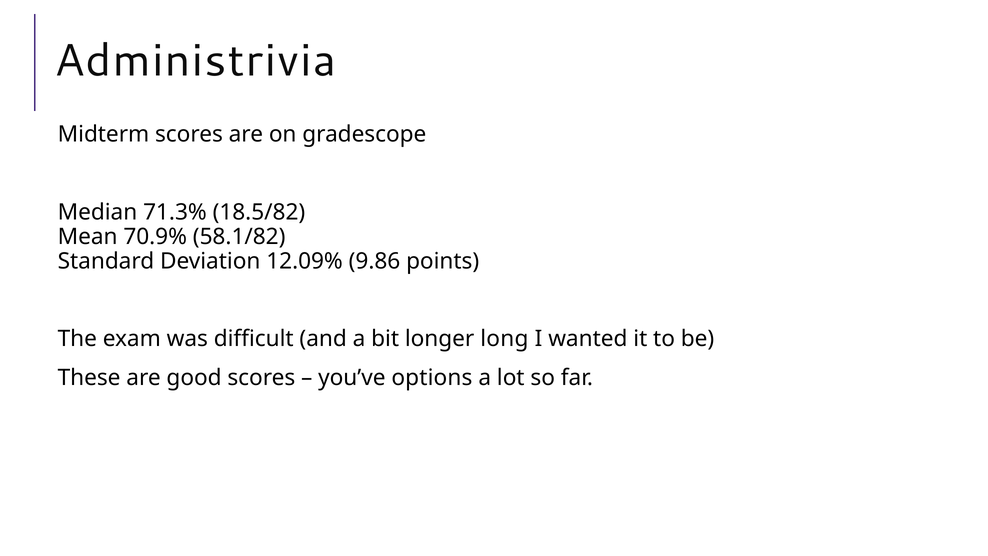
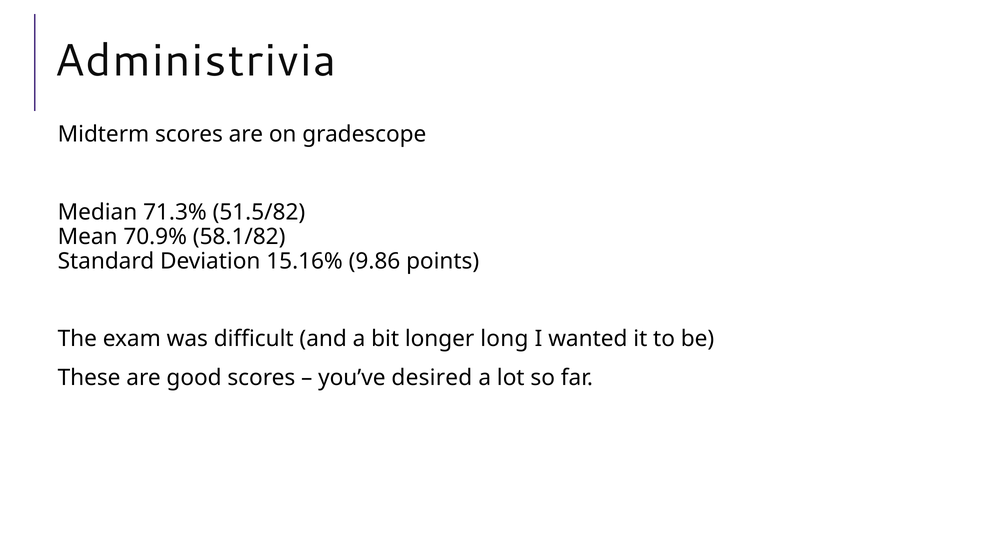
18.5/82: 18.5/82 -> 51.5/82 (259, 212)
12.09%: 12.09% -> 15.16% (305, 261)
options: options -> desired (432, 378)
